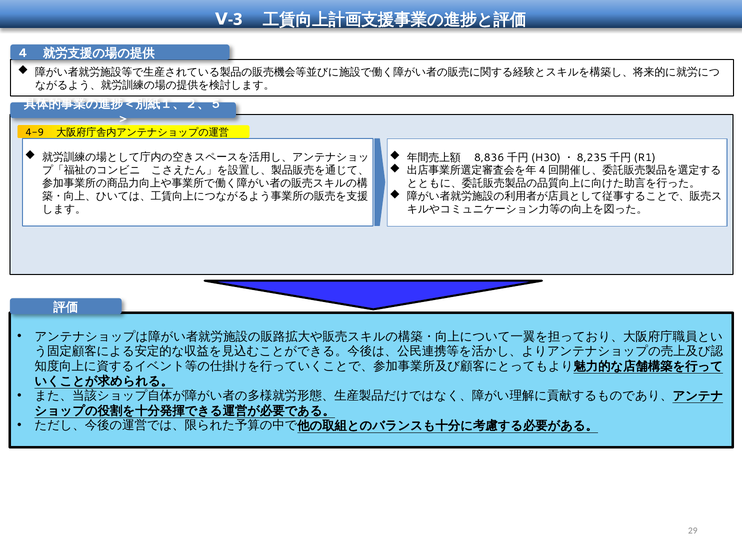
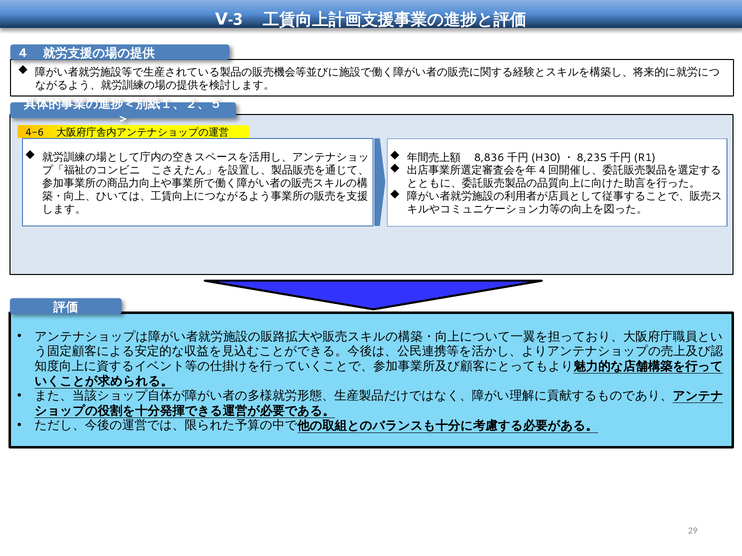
4-9: 4-9 -> 4-6 (35, 132)
